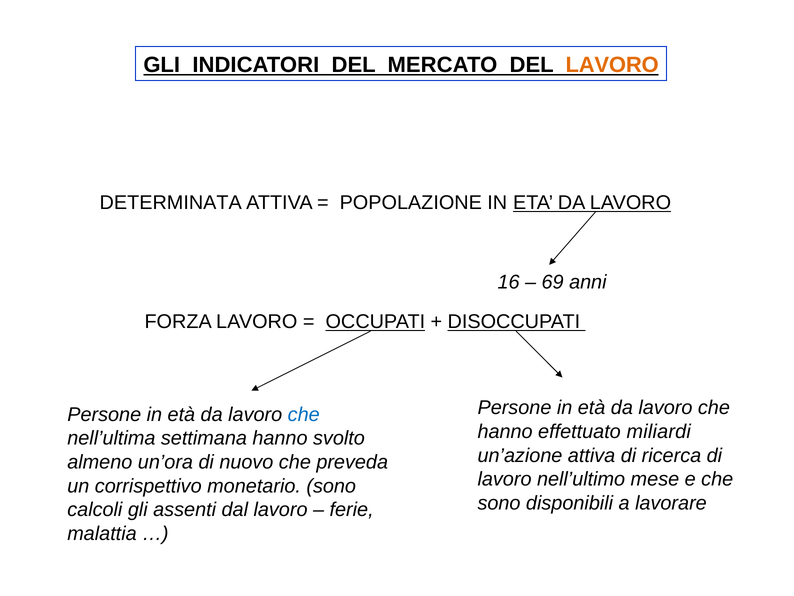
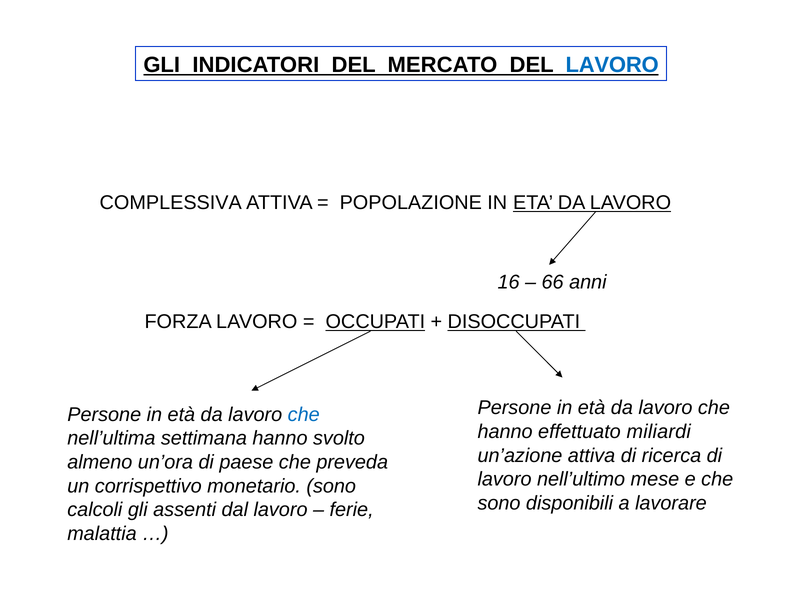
LAVORO colour: orange -> blue (612, 65)
DETERMINATA: DETERMINATA -> COMPLESSIVA (171, 202)
69: 69 -> 66 (553, 282)
nuovo: nuovo -> paese (246, 462)
